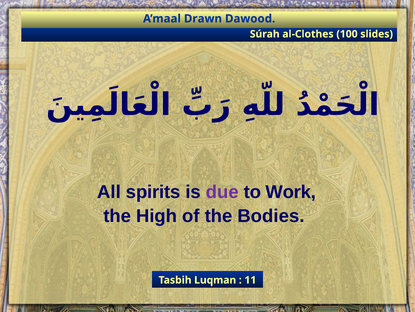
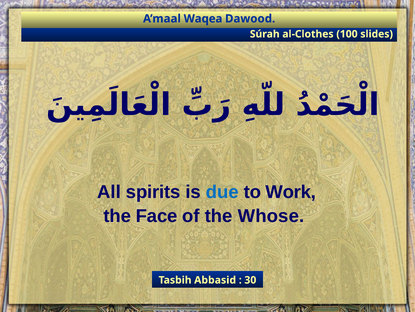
Drawn: Drawn -> Waqea (203, 19)
due colour: purple -> blue (222, 192)
High: High -> Face (157, 216)
Bodies: Bodies -> Whose (271, 216)
Luqman: Luqman -> Abbasid (215, 279)
11: 11 -> 30 (250, 279)
